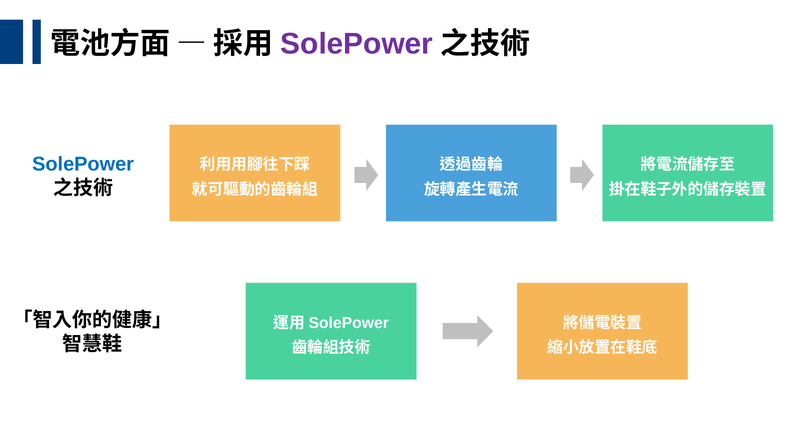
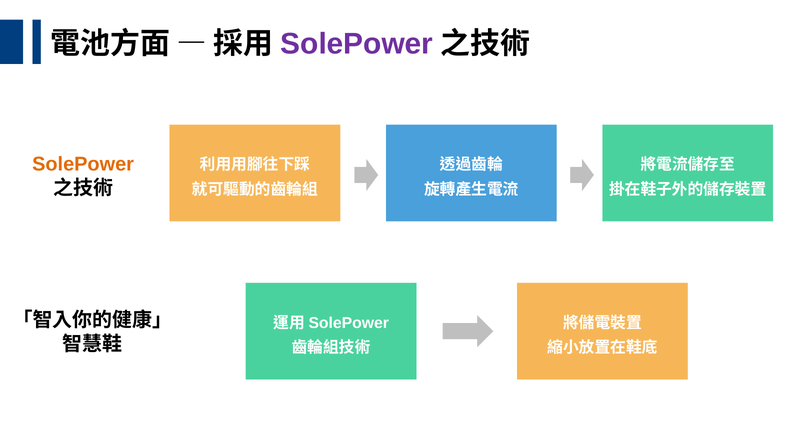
SolePower colour: blue -> orange (83, 164)
